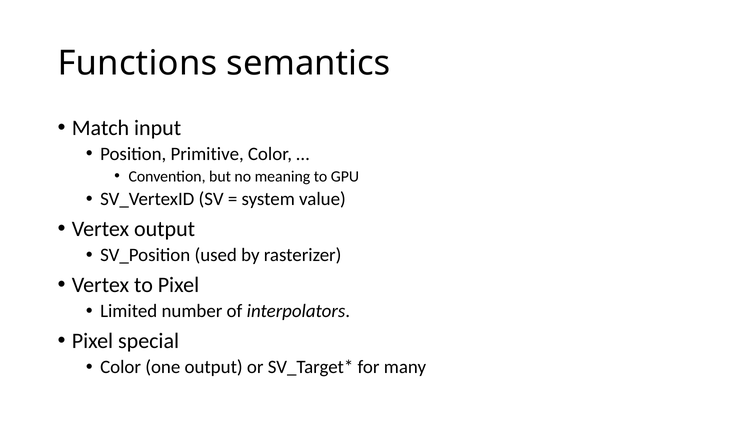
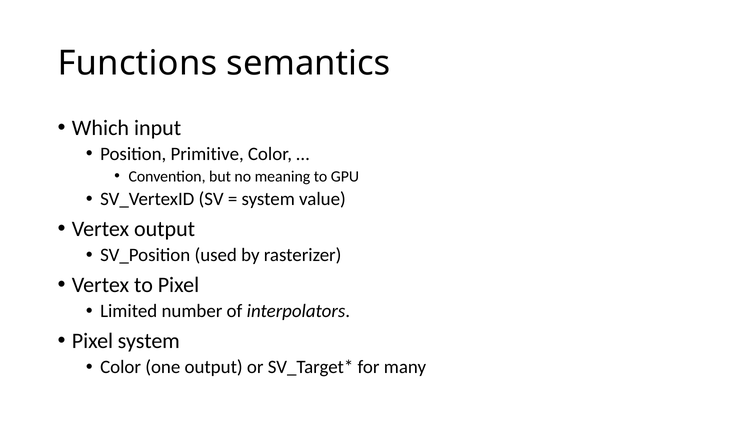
Match: Match -> Which (100, 128)
Pixel special: special -> system (149, 341)
